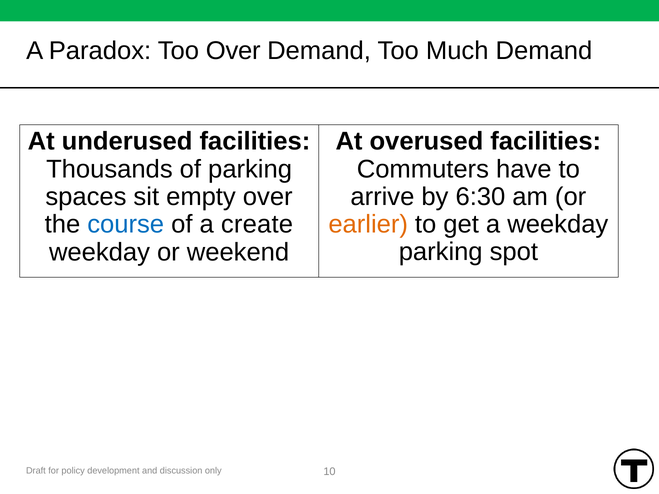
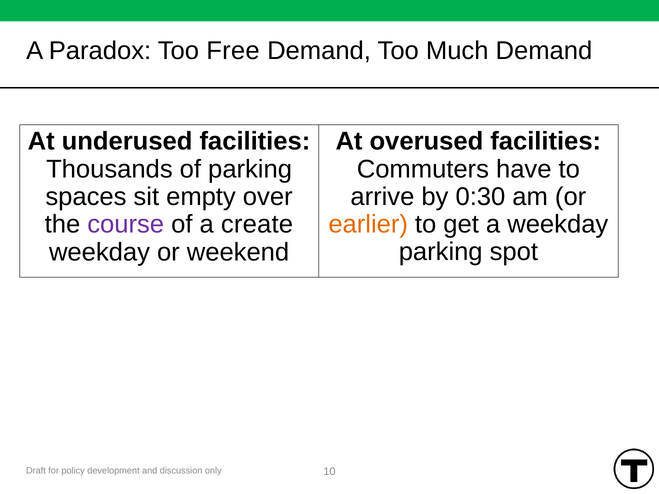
Too Over: Over -> Free (233, 51)
6:30: 6:30 -> 0:30 (480, 197)
course colour: blue -> purple (126, 225)
